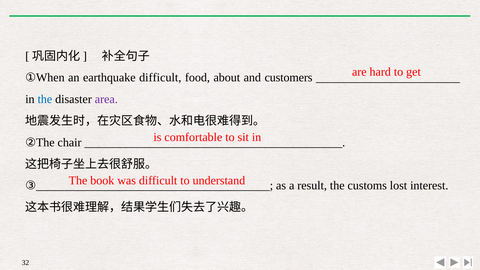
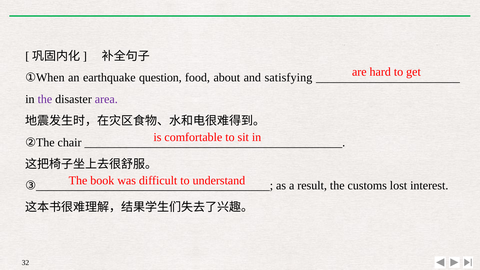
earthquake difficult: difficult -> question (160, 78)
customers: customers -> satisfying (288, 78)
the colour: blue -> purple (45, 99)
